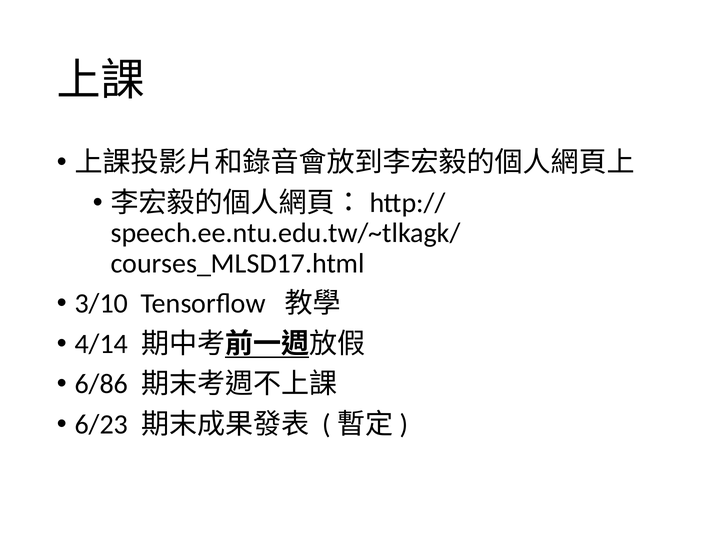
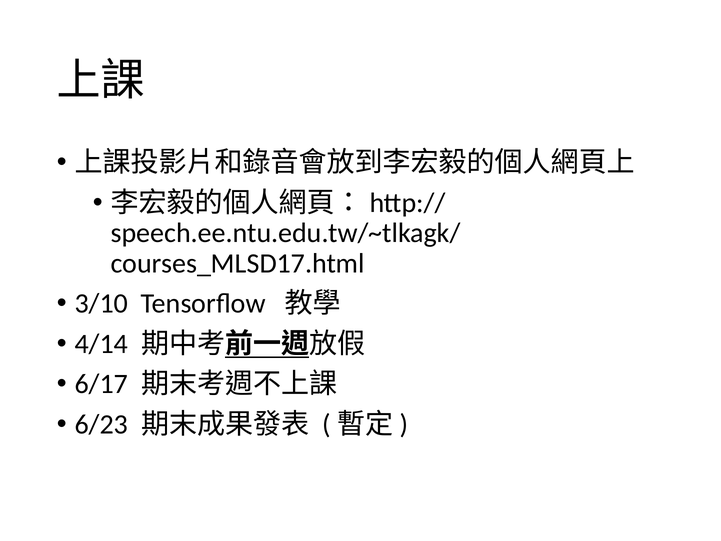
6/86: 6/86 -> 6/17 (101, 384)
